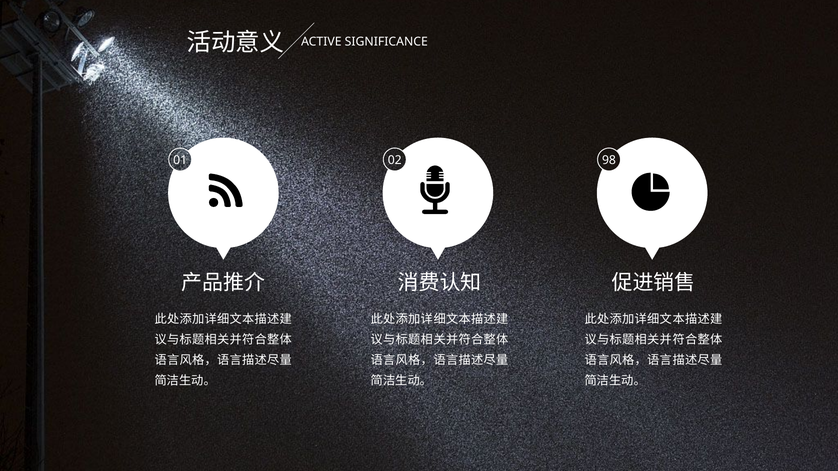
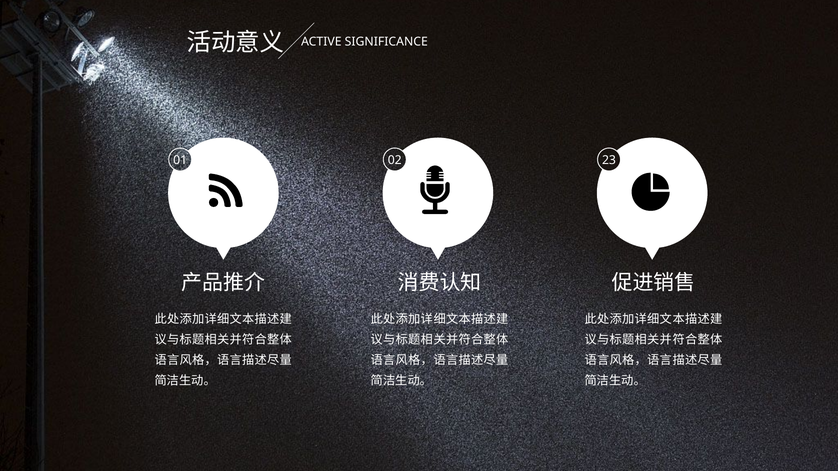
98: 98 -> 23 (609, 160)
